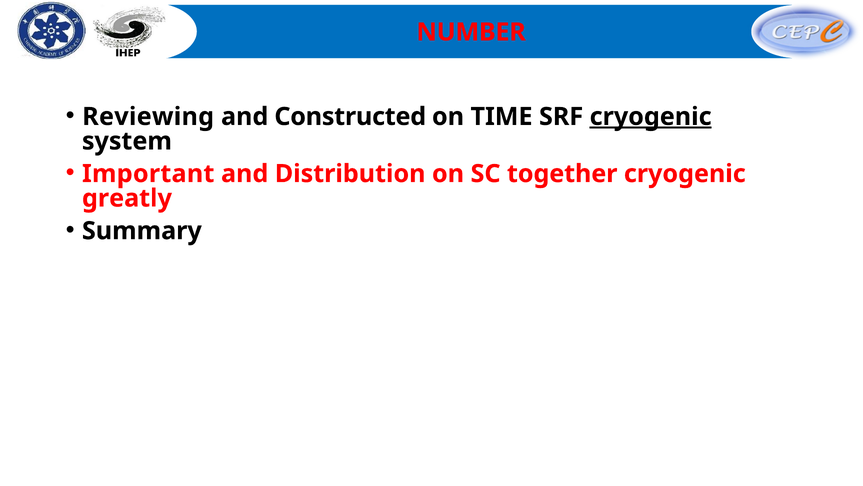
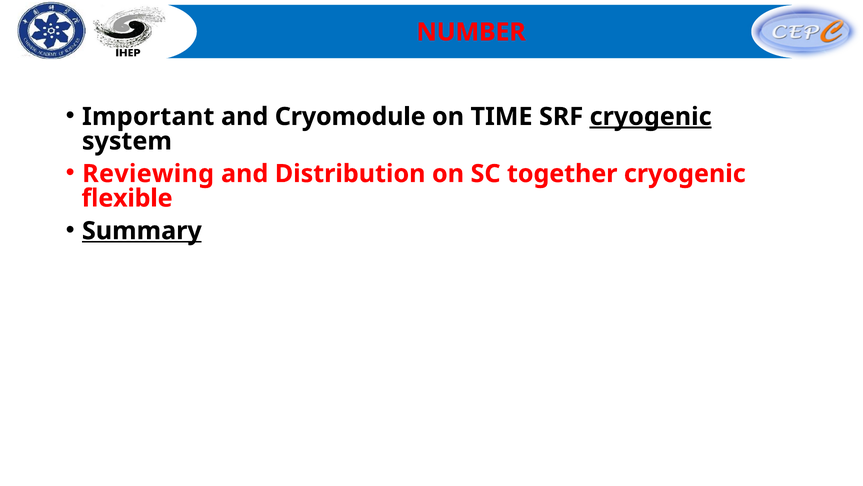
Reviewing: Reviewing -> Important (148, 117)
Constructed: Constructed -> Cryomodule (350, 117)
Important: Important -> Reviewing (148, 174)
greatly: greatly -> flexible (127, 198)
Summary underline: none -> present (142, 231)
